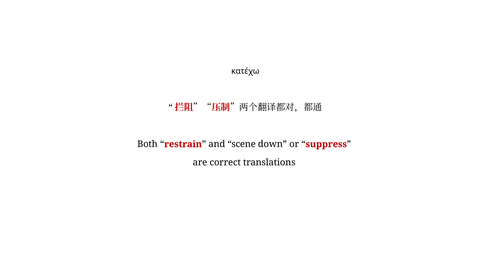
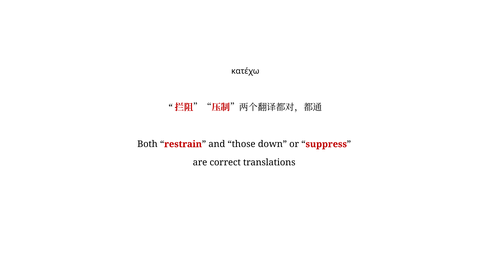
scene: scene -> those (242, 144)
